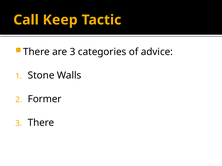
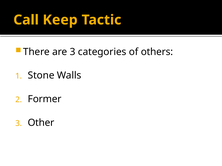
advice: advice -> others (157, 52)
3 There: There -> Other (41, 123)
